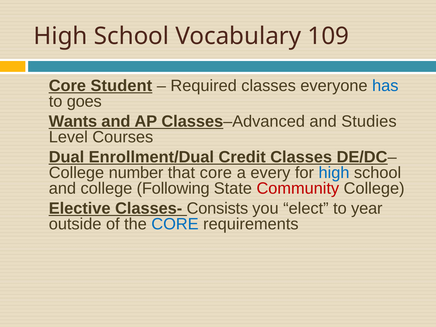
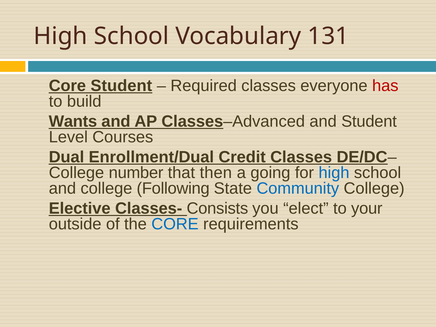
109: 109 -> 131 (328, 36)
has colour: blue -> red (385, 86)
goes: goes -> build (84, 101)
and Studies: Studies -> Student (369, 121)
that core: core -> then (216, 173)
every: every -> going (270, 173)
Community colour: red -> blue (298, 188)
year: year -> your (367, 208)
